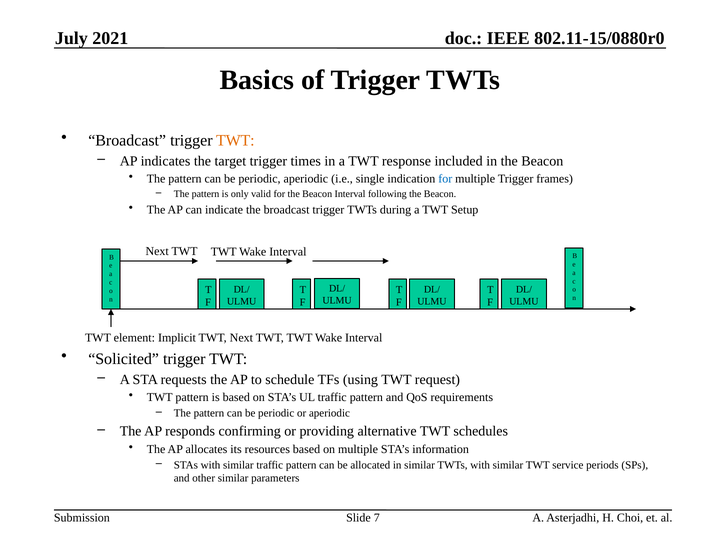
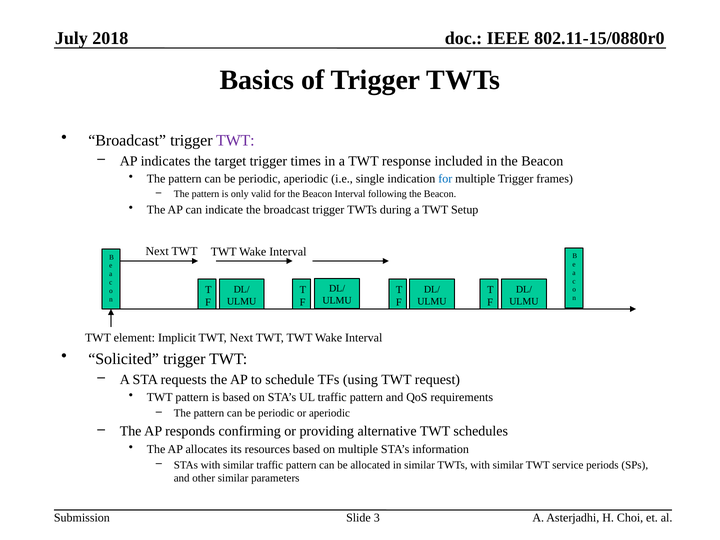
2021: 2021 -> 2018 (110, 38)
TWT colour: orange -> purple (235, 140)
7: 7 -> 3 (377, 518)
